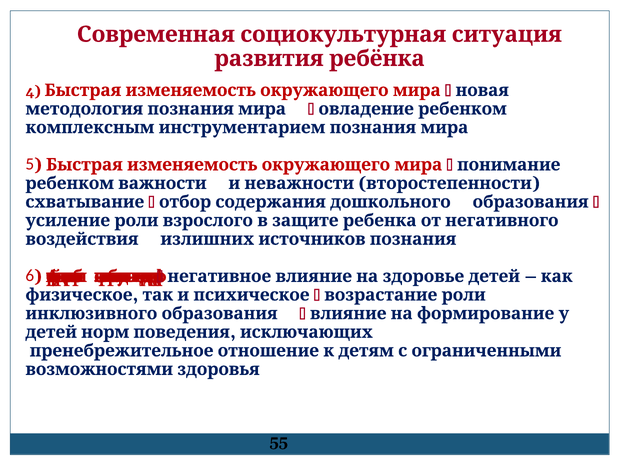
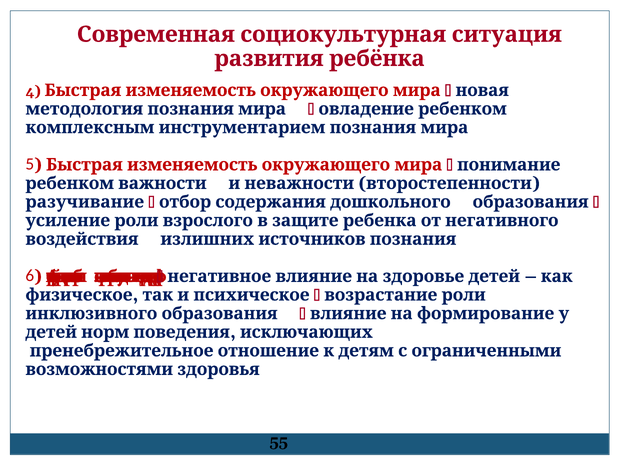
схватывание: схватывание -> разучивание (85, 202)
